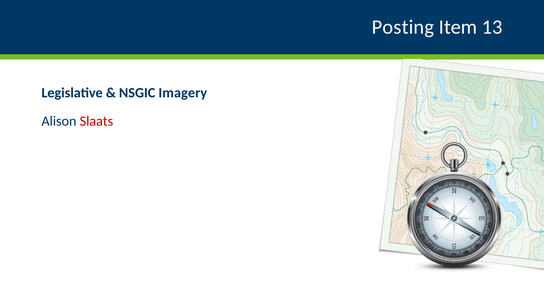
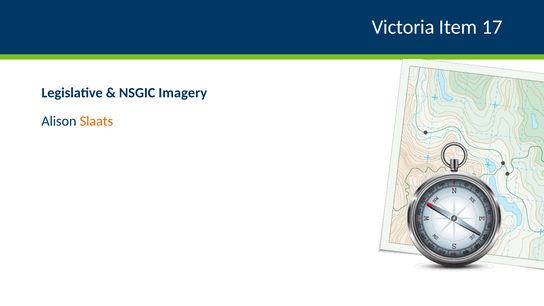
Posting: Posting -> Victoria (403, 27)
13: 13 -> 17 (492, 27)
Slaats colour: red -> orange (96, 121)
